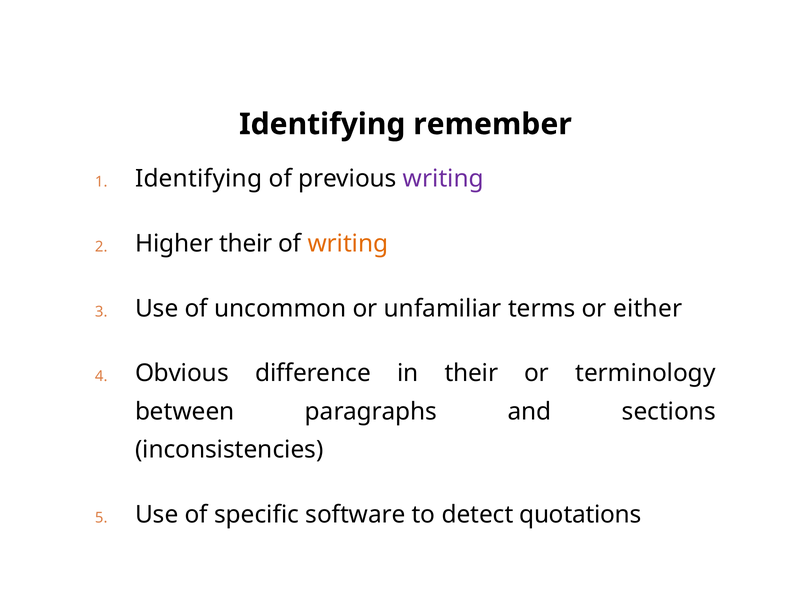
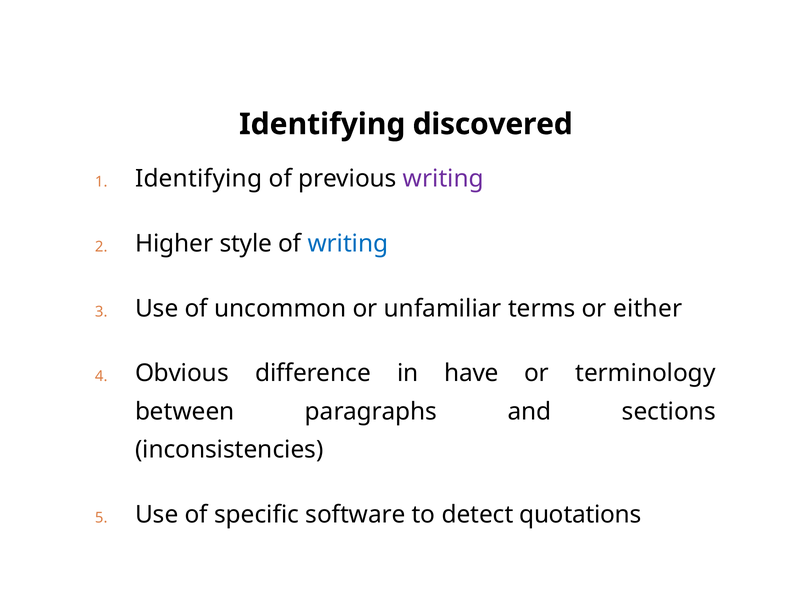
remember: remember -> discovered (493, 124)
Higher their: their -> style (246, 243)
writing colour: orange -> blue (348, 243)
in their: their -> have (471, 373)
